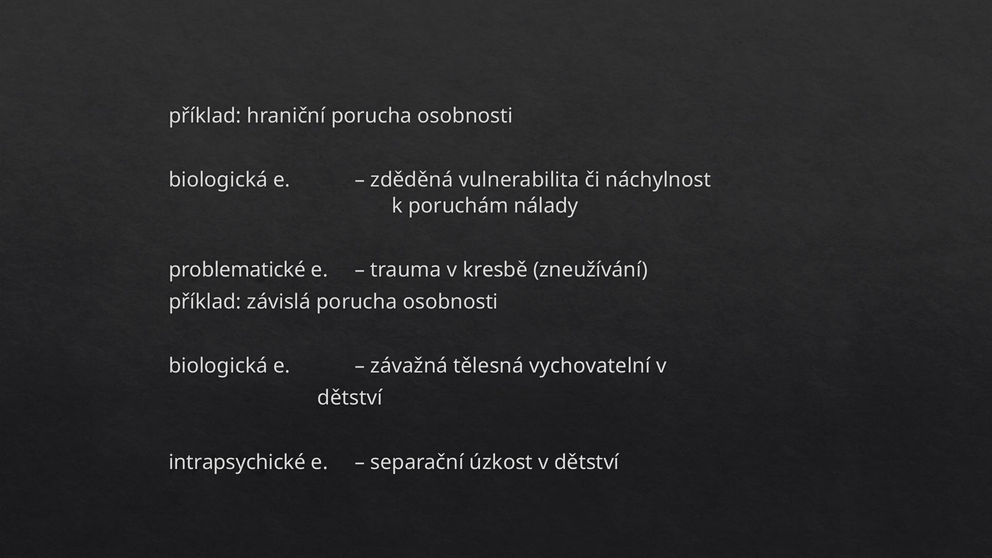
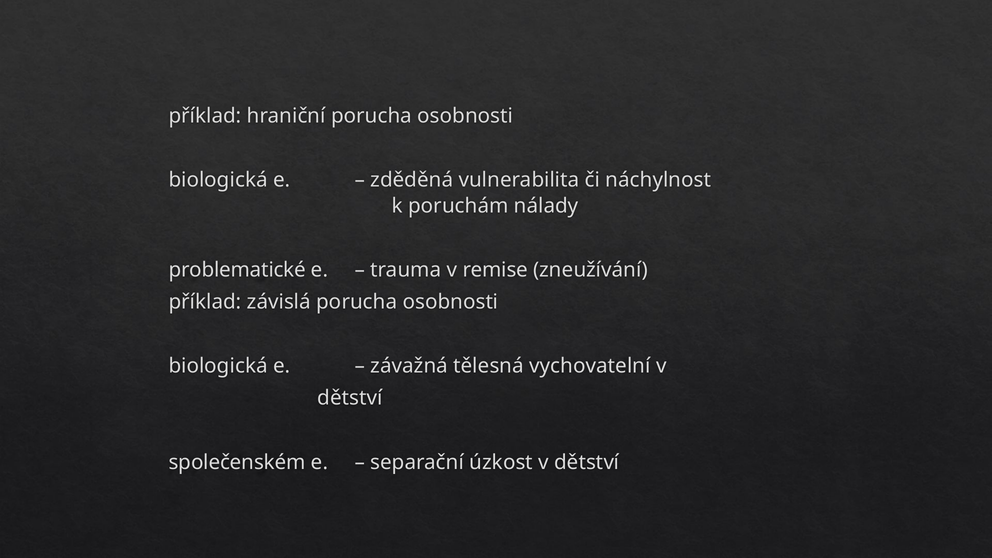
kresbě: kresbě -> remise (495, 270)
intrapsychické: intrapsychické -> společenském (237, 462)
